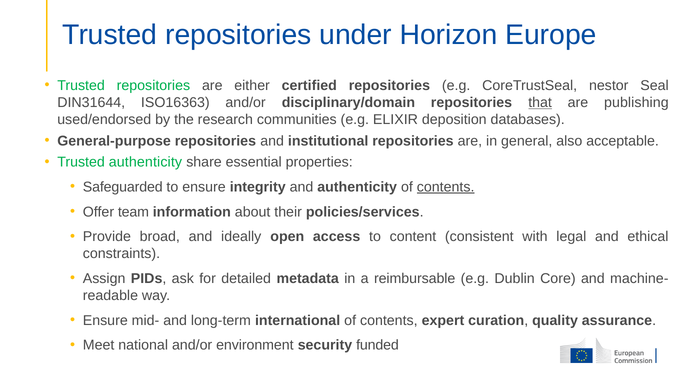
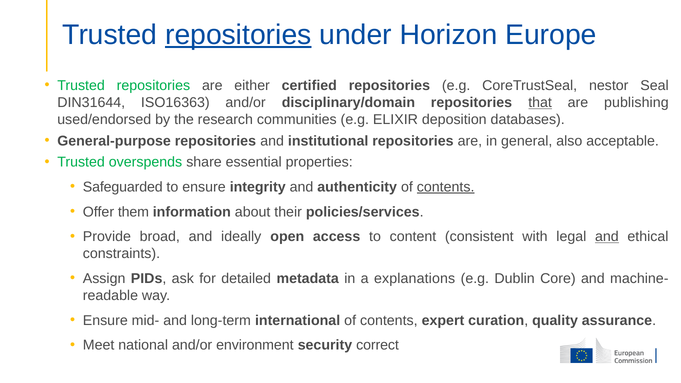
repositories underline: none -> present (238, 35)
Trusted authenticity: authenticity -> overspends (146, 162)
team: team -> them (133, 212)
and underline: none -> present (607, 237)
reimbursable: reimbursable -> explanations (415, 279)
funded: funded -> correct (377, 345)
